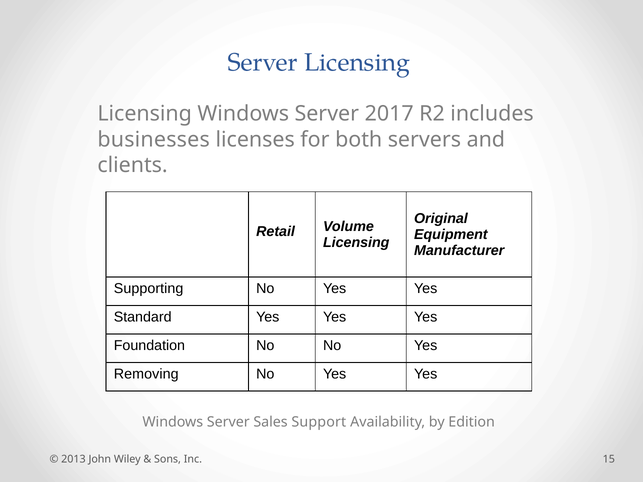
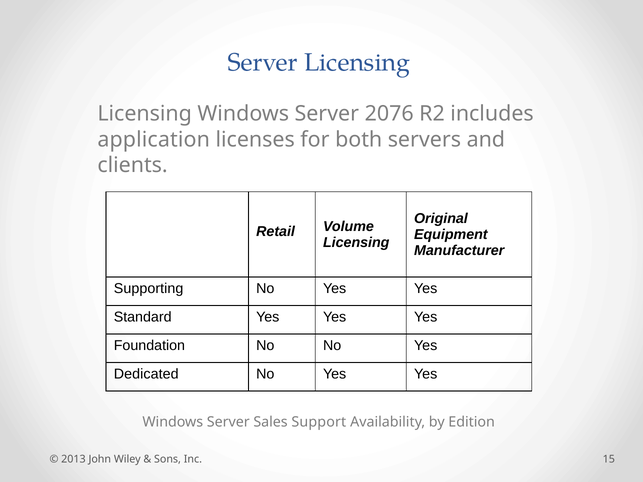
2017: 2017 -> 2076 (389, 114)
businesses: businesses -> application (154, 140)
Removing: Removing -> Dedicated (146, 374)
